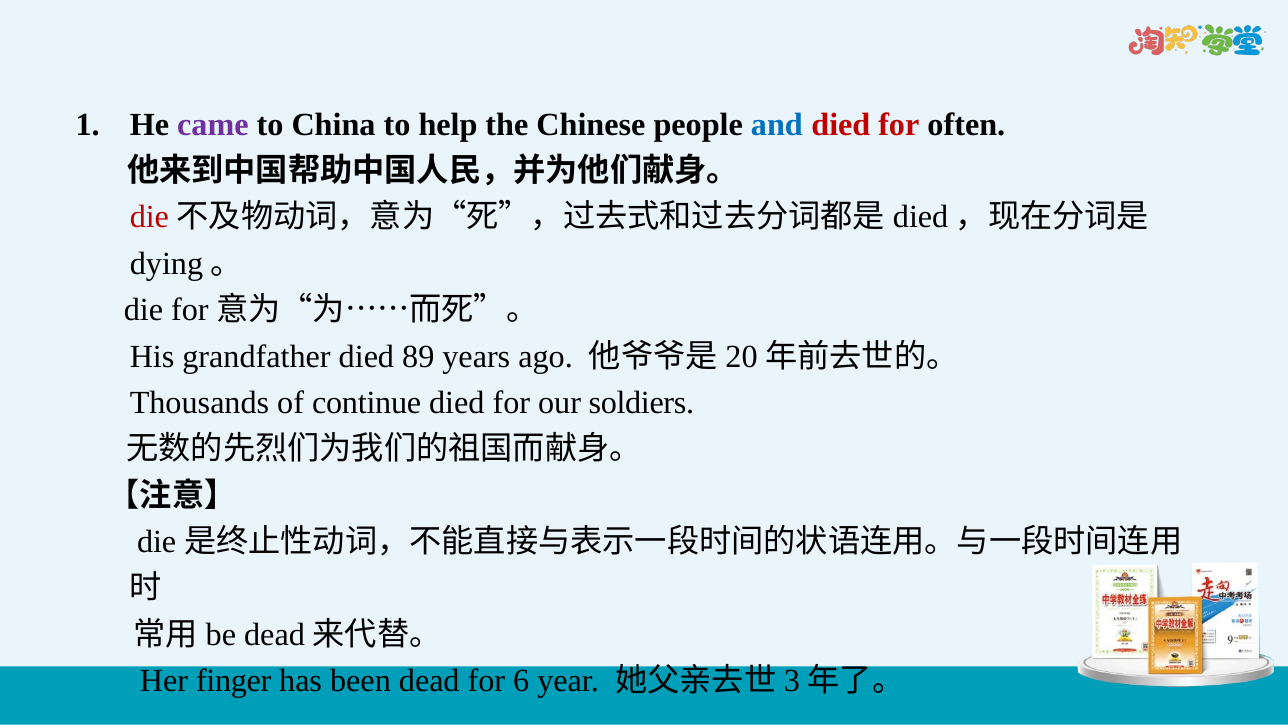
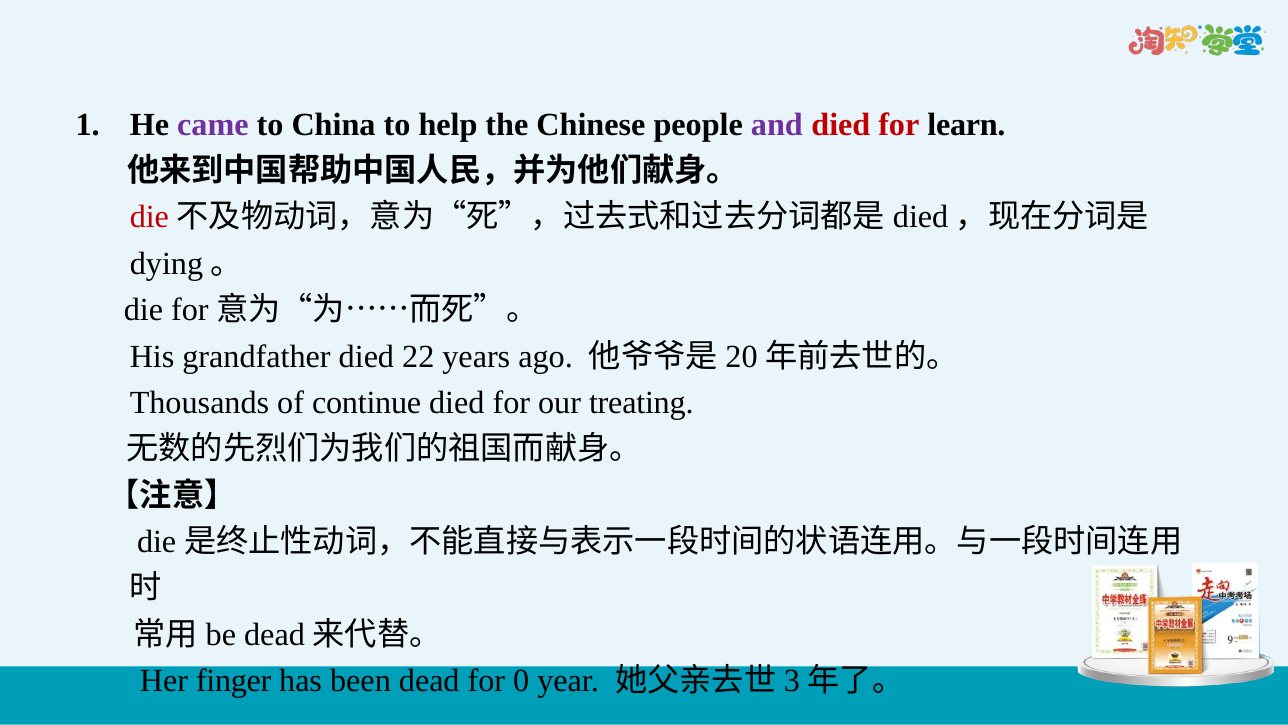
and colour: blue -> purple (777, 124)
often: often -> learn (967, 124)
89: 89 -> 22 (418, 356)
soldiers: soldiers -> treating (641, 403)
6: 6 -> 0 (521, 681)
